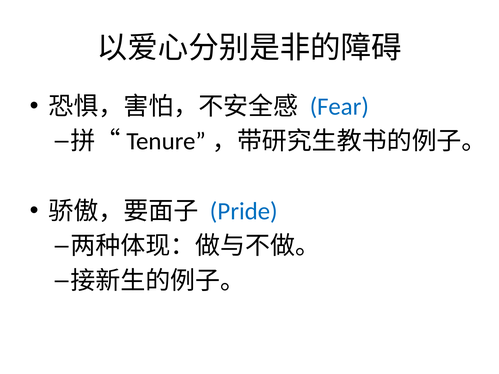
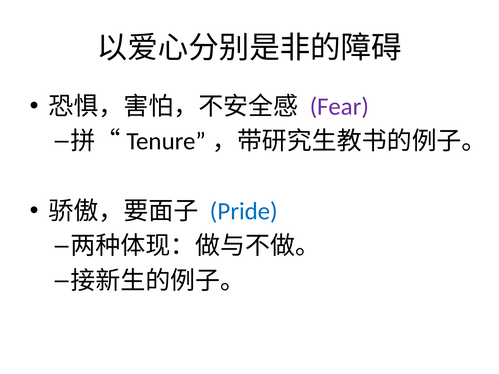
Fear colour: blue -> purple (339, 107)
